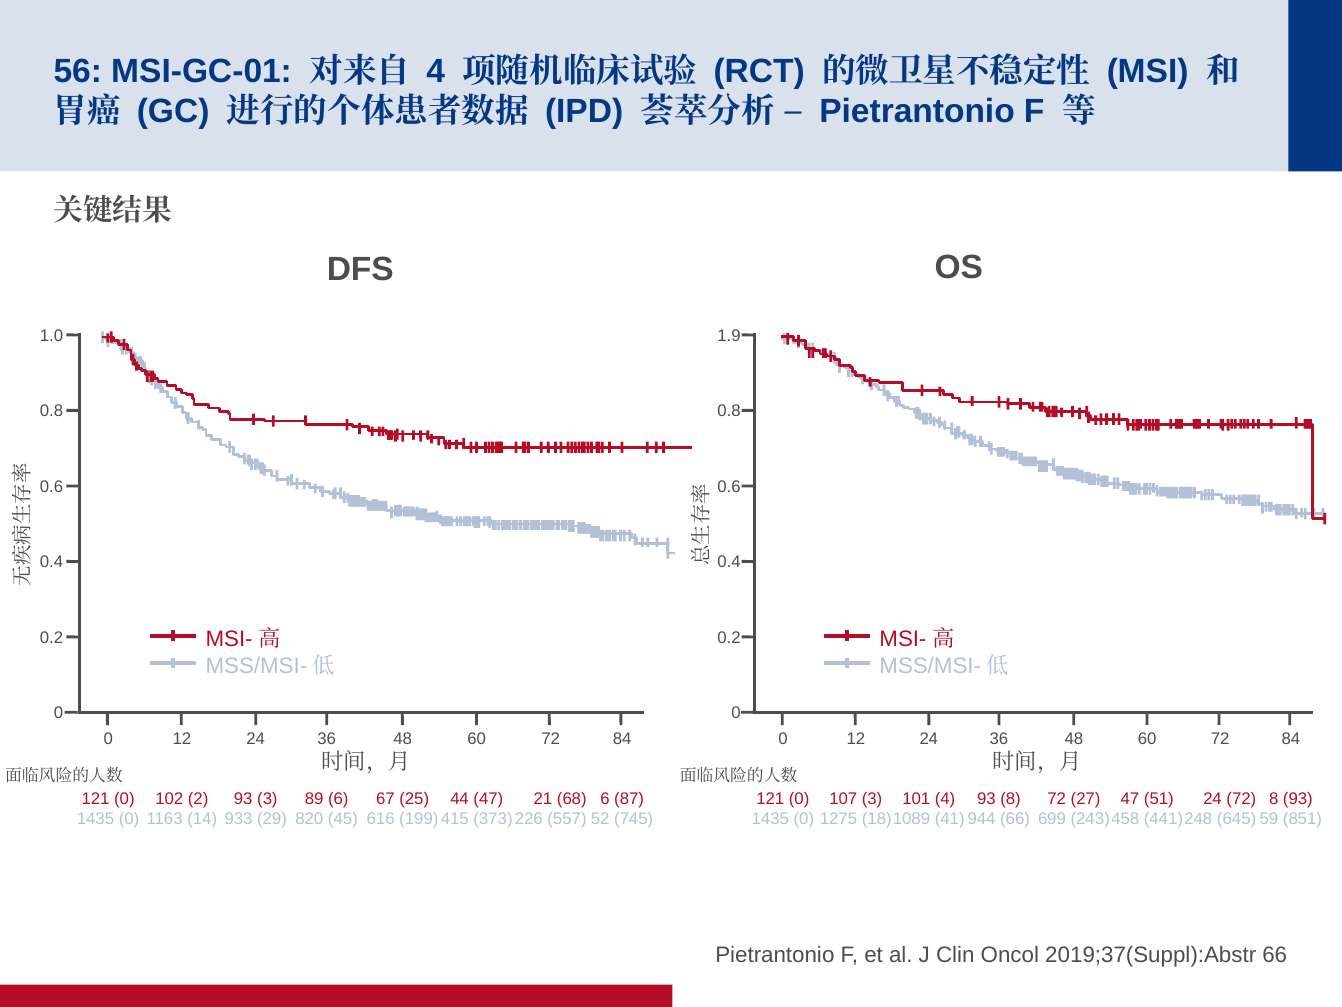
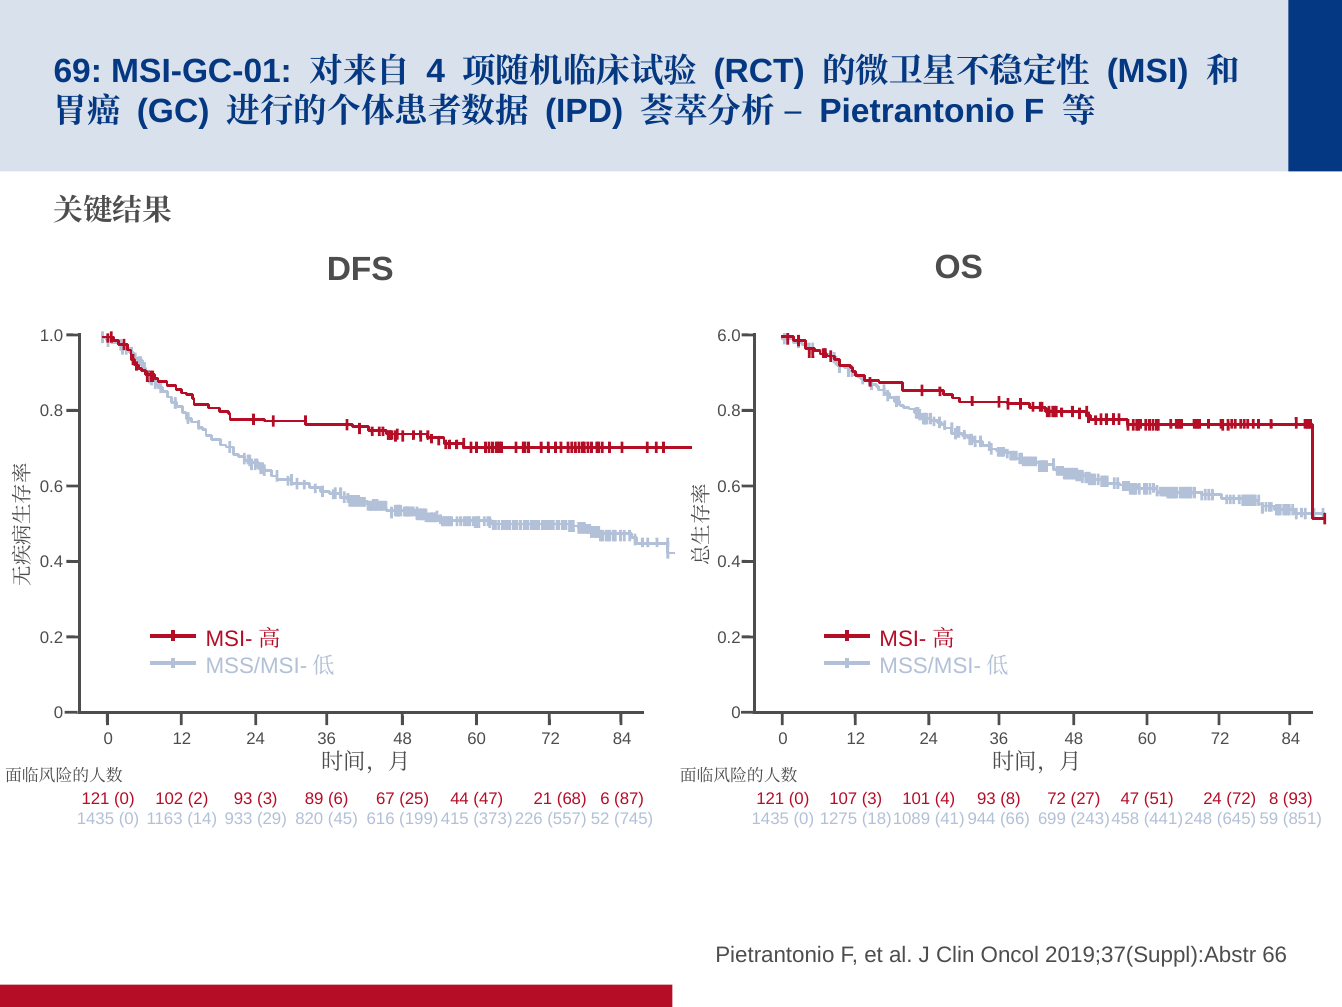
56: 56 -> 69 (78, 71)
1.9: 1.9 -> 6.0 (729, 335)
